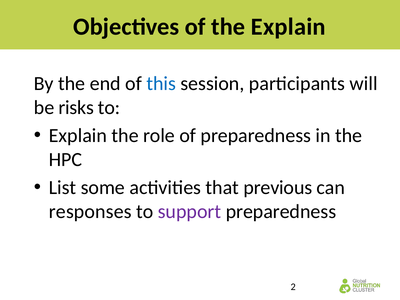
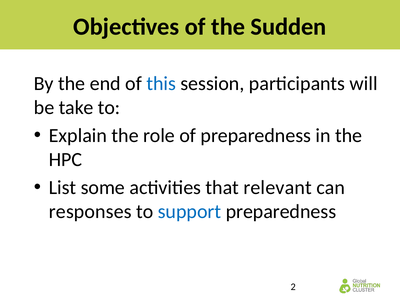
the Explain: Explain -> Sudden (288, 27)
risks: risks -> take (76, 107)
previous: previous -> relevant (278, 187)
support colour: purple -> blue (190, 211)
